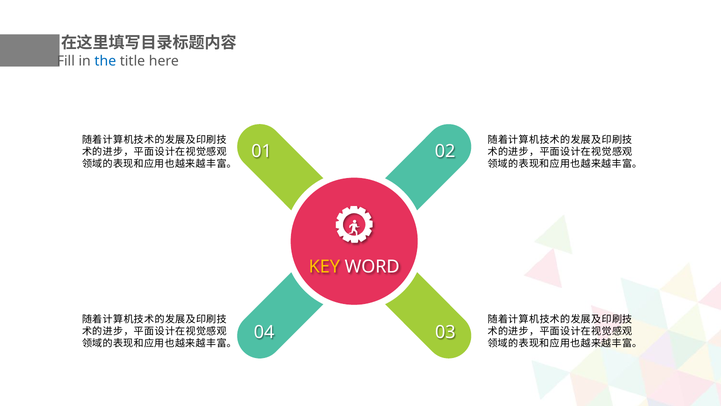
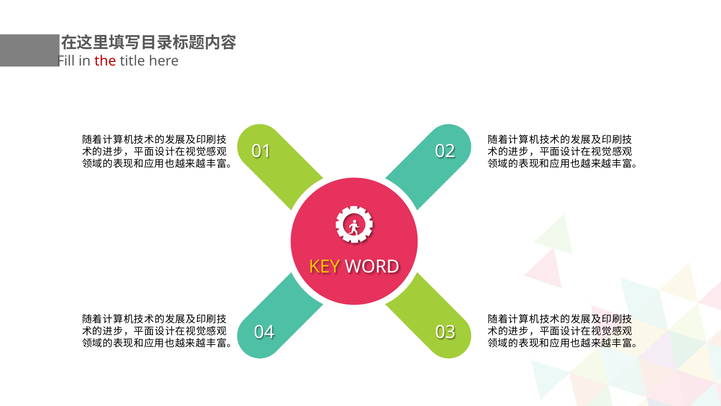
the colour: blue -> red (105, 61)
